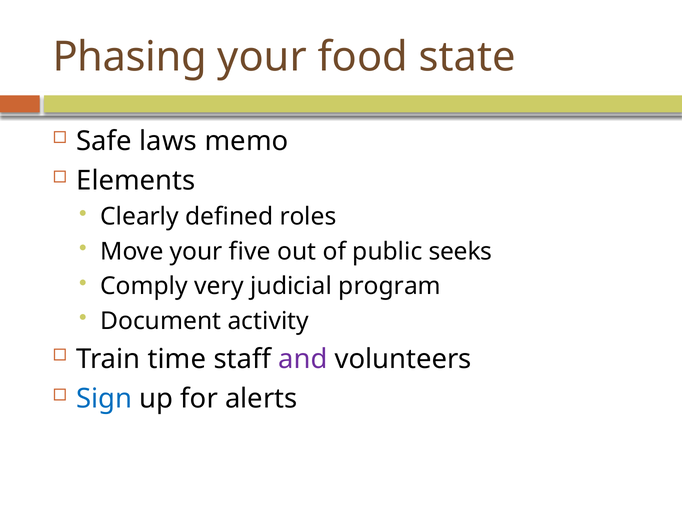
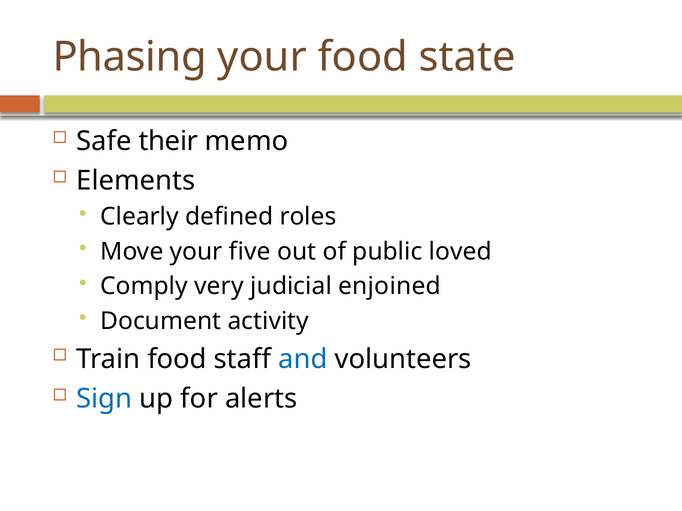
laws: laws -> their (168, 141)
seeks: seeks -> loved (460, 252)
program: program -> enjoined (390, 287)
Train time: time -> food (177, 359)
and colour: purple -> blue (303, 359)
